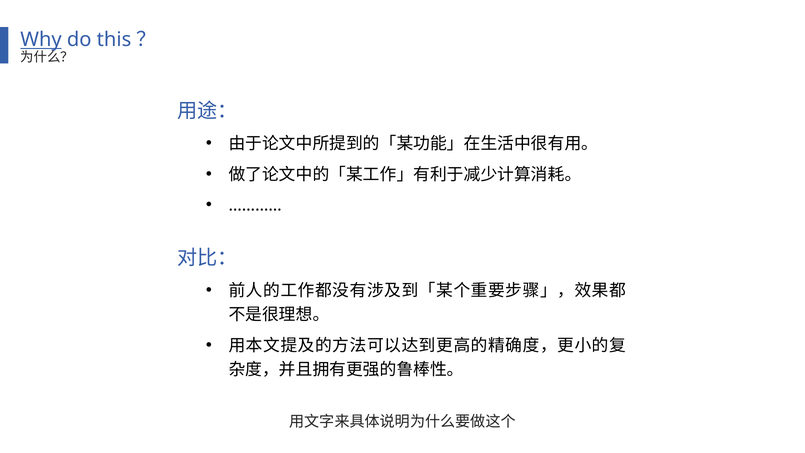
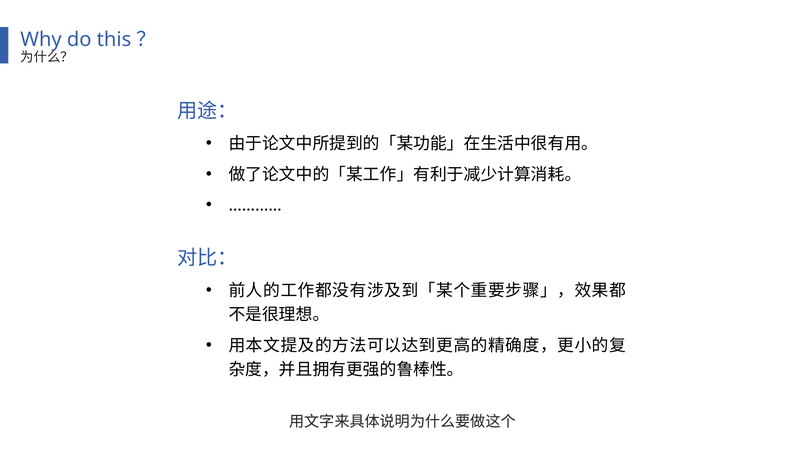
Why underline: present -> none (41, 40)
